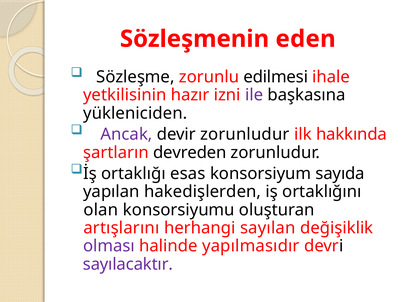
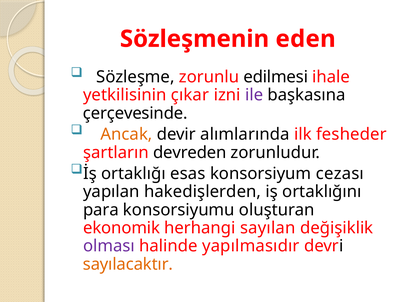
hazır: hazır -> çıkar (190, 95)
yükleniciden: yükleniciden -> çerçevesinde (135, 113)
Ancak colour: purple -> orange (127, 134)
devir zorunludur: zorunludur -> alımlarında (245, 134)
hakkında: hakkında -> fesheder (351, 134)
sayıda: sayıda -> cezası (340, 173)
olan: olan -> para (101, 209)
artışlarını: artışlarını -> ekonomik (122, 228)
sayılacaktır colour: purple -> orange (128, 264)
